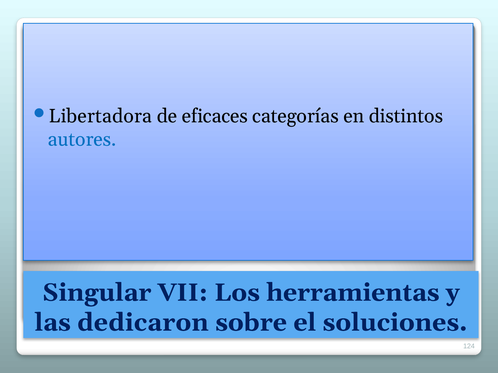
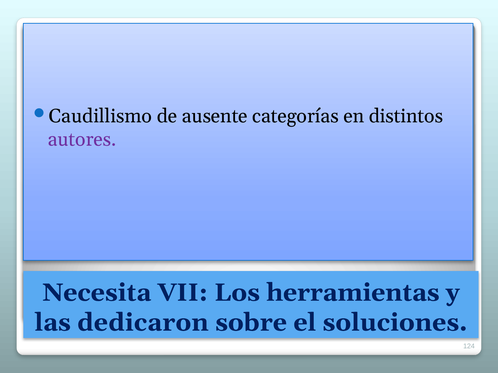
Libertadora: Libertadora -> Caudillismo (100, 116)
eficaces: eficaces -> ausente (215, 116)
autores colour: blue -> purple (82, 139)
Singular: Singular -> Necesita (97, 293)
